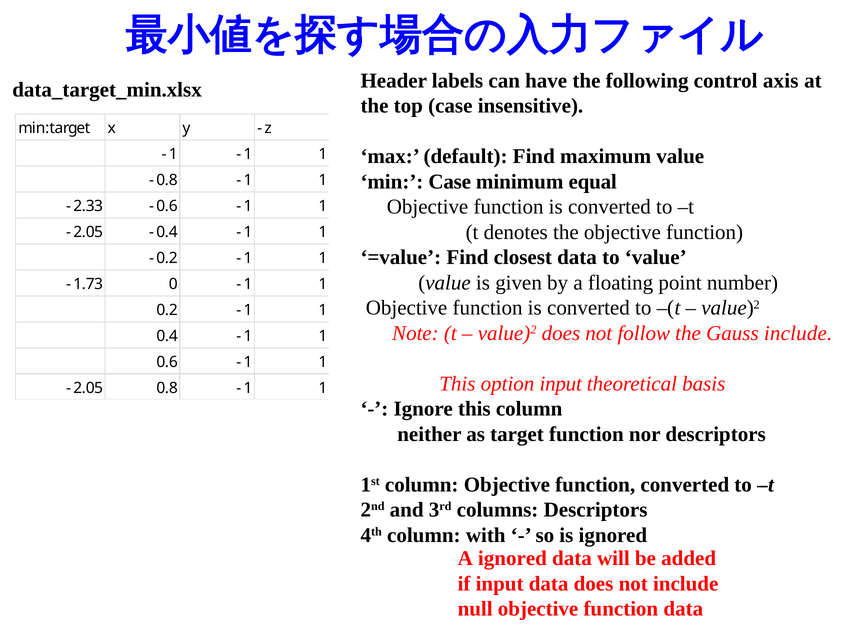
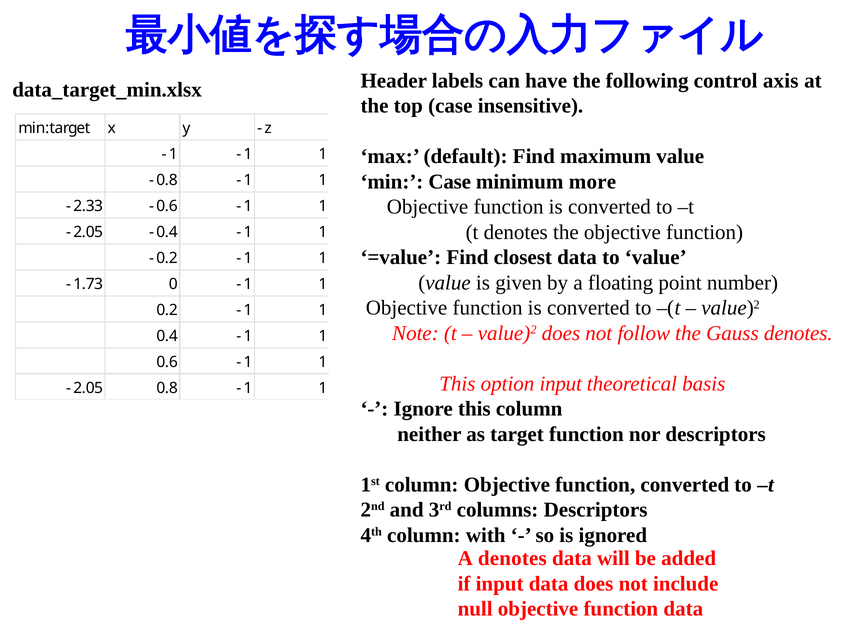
equal: equal -> more (592, 182)
Gauss include: include -> denotes (798, 333)
A ignored: ignored -> denotes (512, 558)
